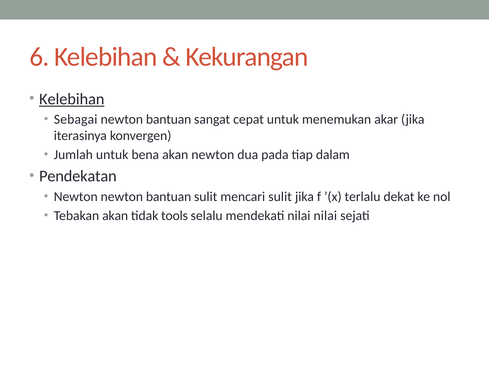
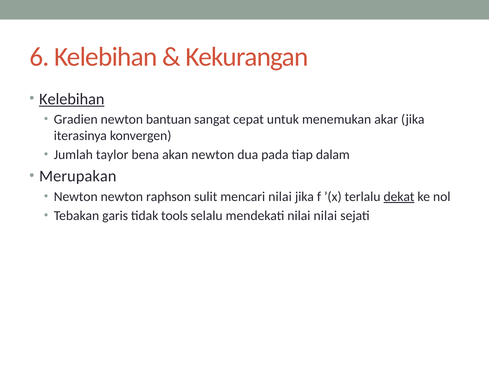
Sebagai: Sebagai -> Gradien (76, 119)
Jumlah untuk: untuk -> taylor (112, 155)
Pendekatan: Pendekatan -> Merupakan (78, 176)
bantuan: bantuan -> raphson (169, 197)
mencari sulit: sulit -> nilai (280, 197)
dekat underline: none -> present (399, 197)
Tebakan akan: akan -> garis (115, 216)
